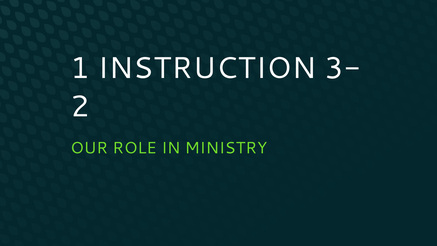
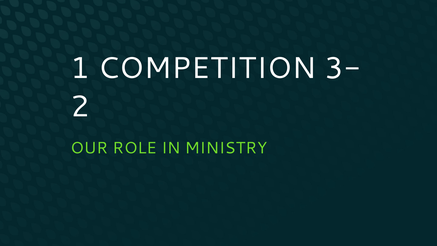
INSTRUCTION: INSTRUCTION -> COMPETITION (207, 68)
